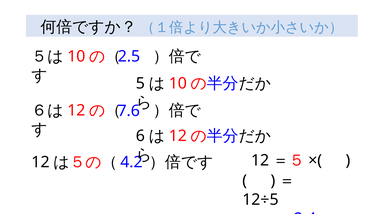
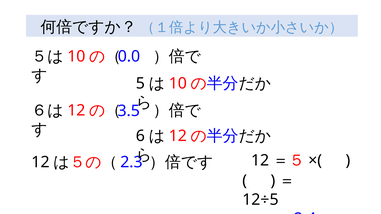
2.5: 2.5 -> 0.0 (129, 57)
7.6: 7.6 -> 3.5 (129, 111)
4.2: 4.2 -> 2.3 (132, 162)
